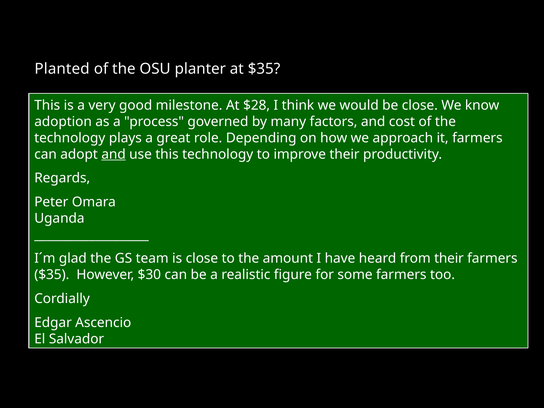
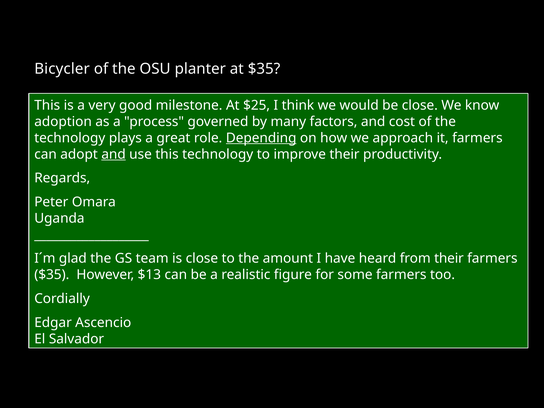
Planted: Planted -> Bicycler (62, 69)
$28: $28 -> $25 (257, 105)
Depending underline: none -> present (261, 138)
$30: $30 -> $13 (149, 275)
